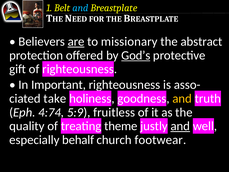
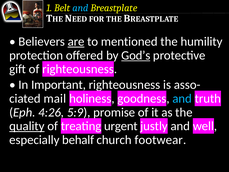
missionary: missionary -> mentioned (129, 42)
abstract: abstract -> humility (201, 42)
take: take -> mail (55, 98)
and colour: yellow -> light blue (182, 98)
4:74: 4:74 -> 4:26 (51, 112)
fruitless: fruitless -> promise (114, 112)
quality underline: none -> present (27, 126)
theme: theme -> urgent (121, 126)
and underline: present -> none (180, 126)
